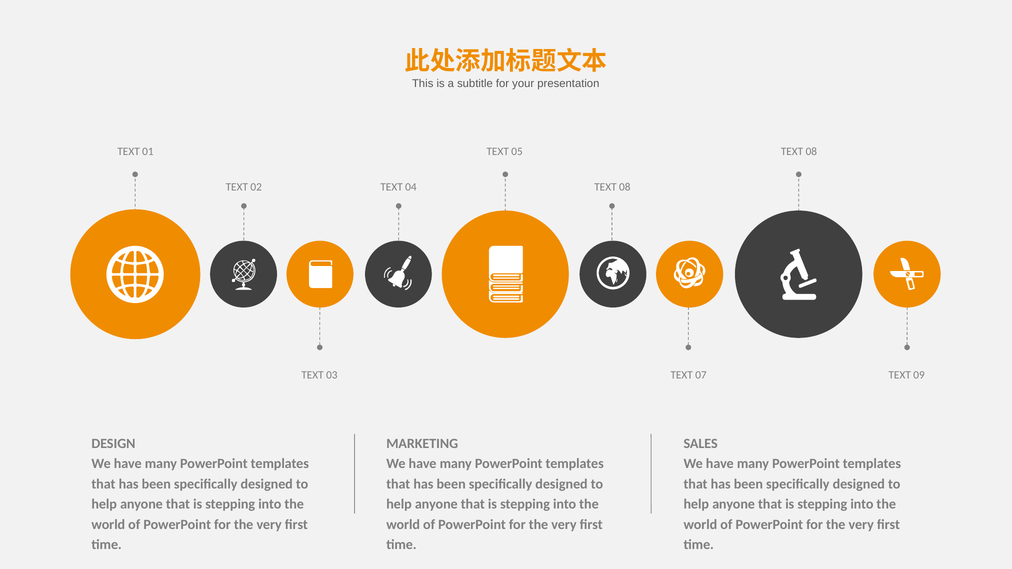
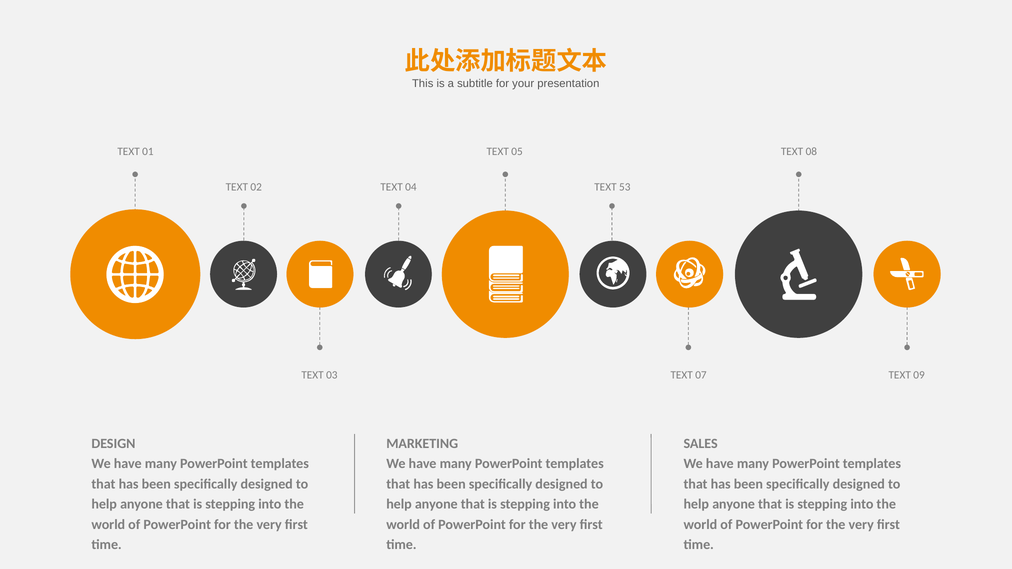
04 TEXT 08: 08 -> 53 (625, 187)
